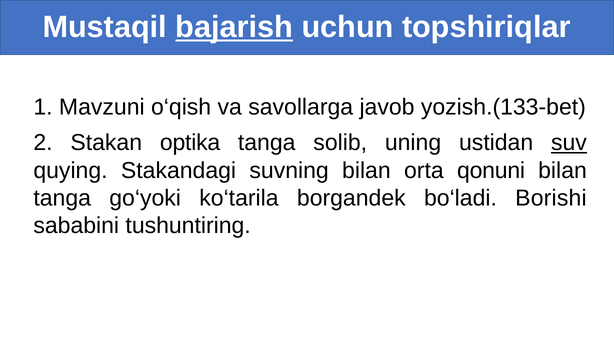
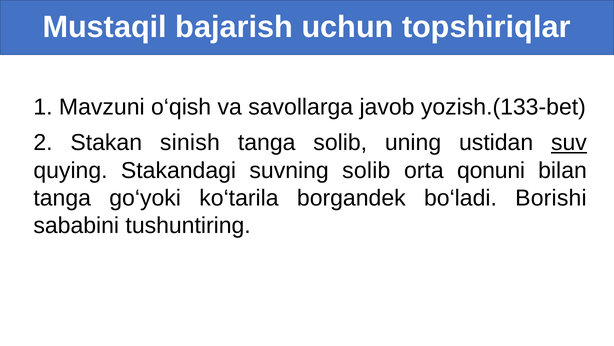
bajarish underline: present -> none (234, 27)
optika: optika -> sinish (190, 142)
suvning bilan: bilan -> solib (366, 170)
